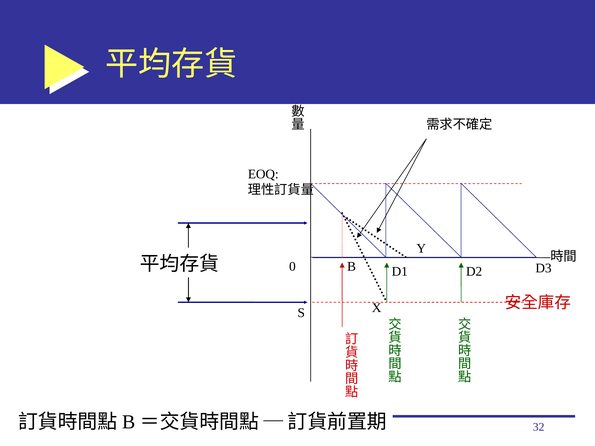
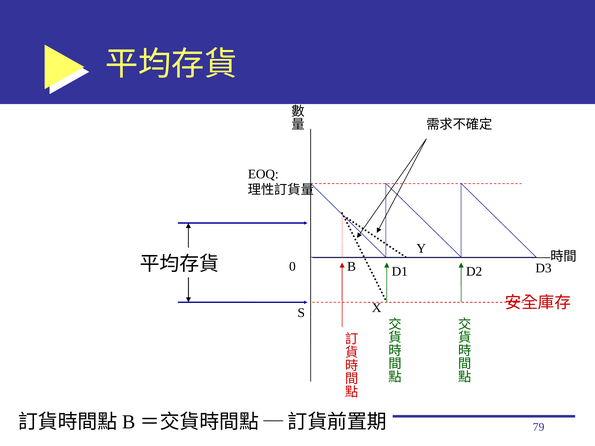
32: 32 -> 79 (539, 427)
